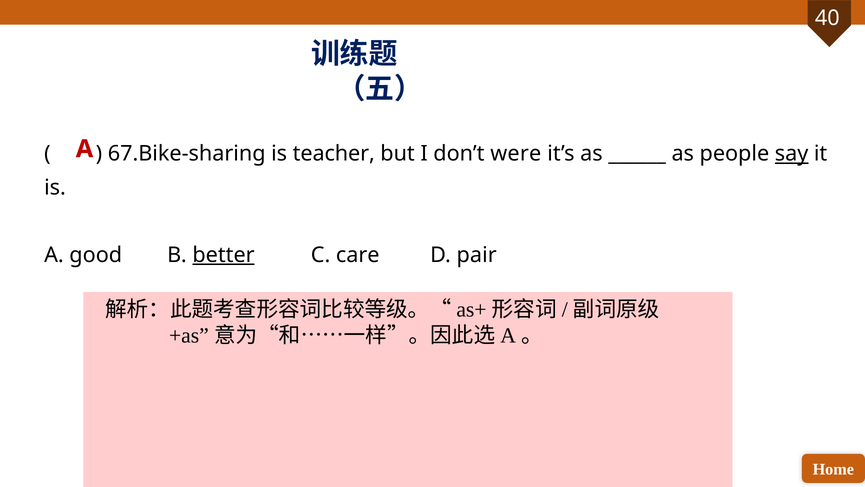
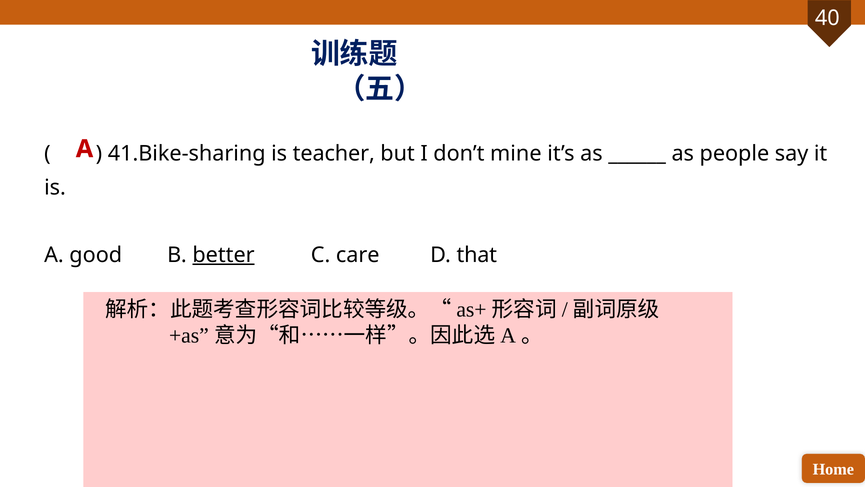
67.Bike-sharing: 67.Bike-sharing -> 41.Bike-sharing (187, 154)
were: were -> mine (516, 154)
say underline: present -> none (792, 154)
pair: pair -> that (477, 255)
